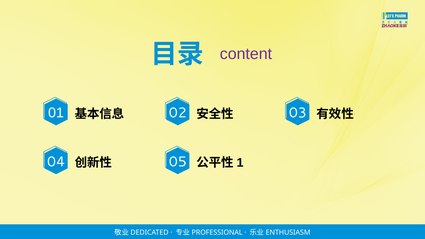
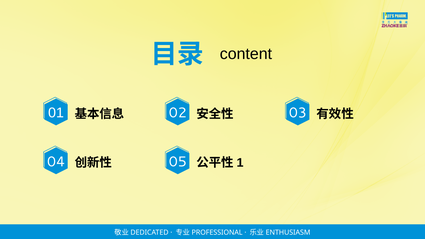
content colour: purple -> black (246, 54)
